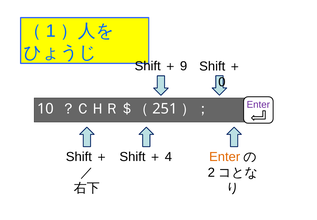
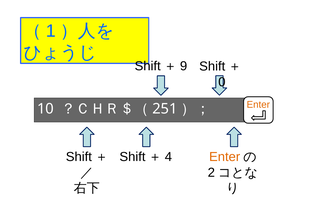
Enter colour: purple -> orange (258, 105)
